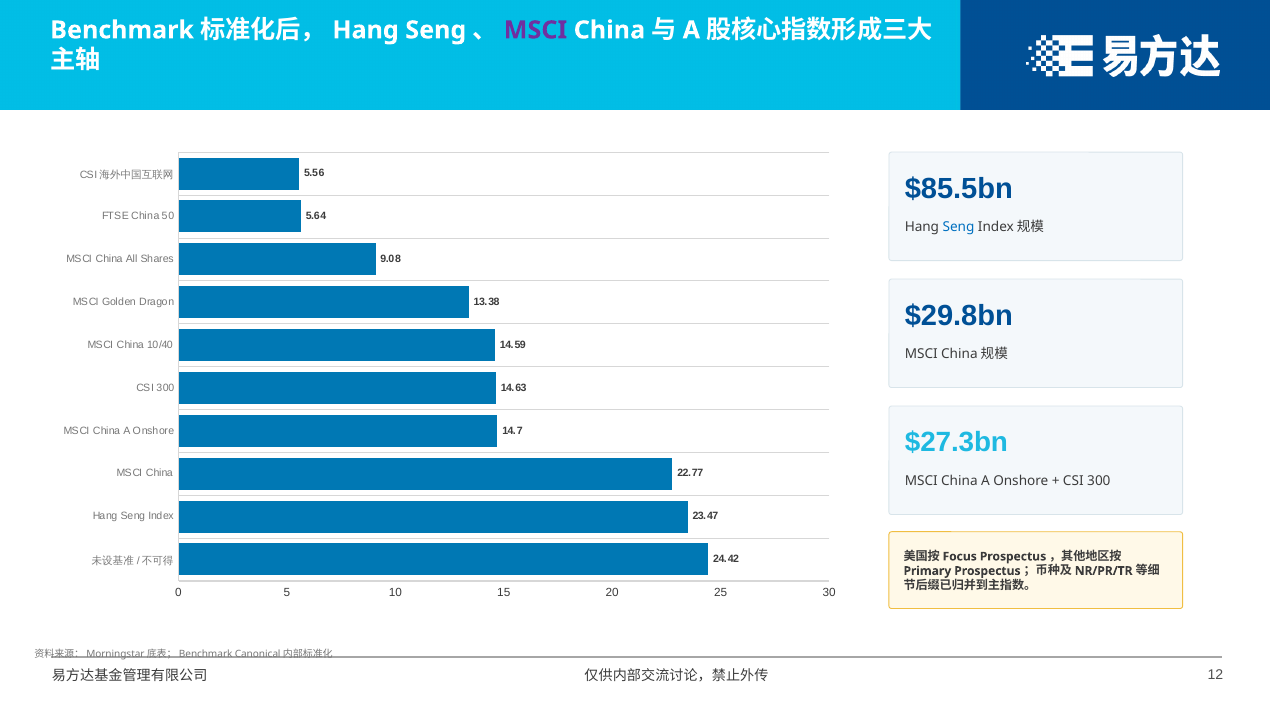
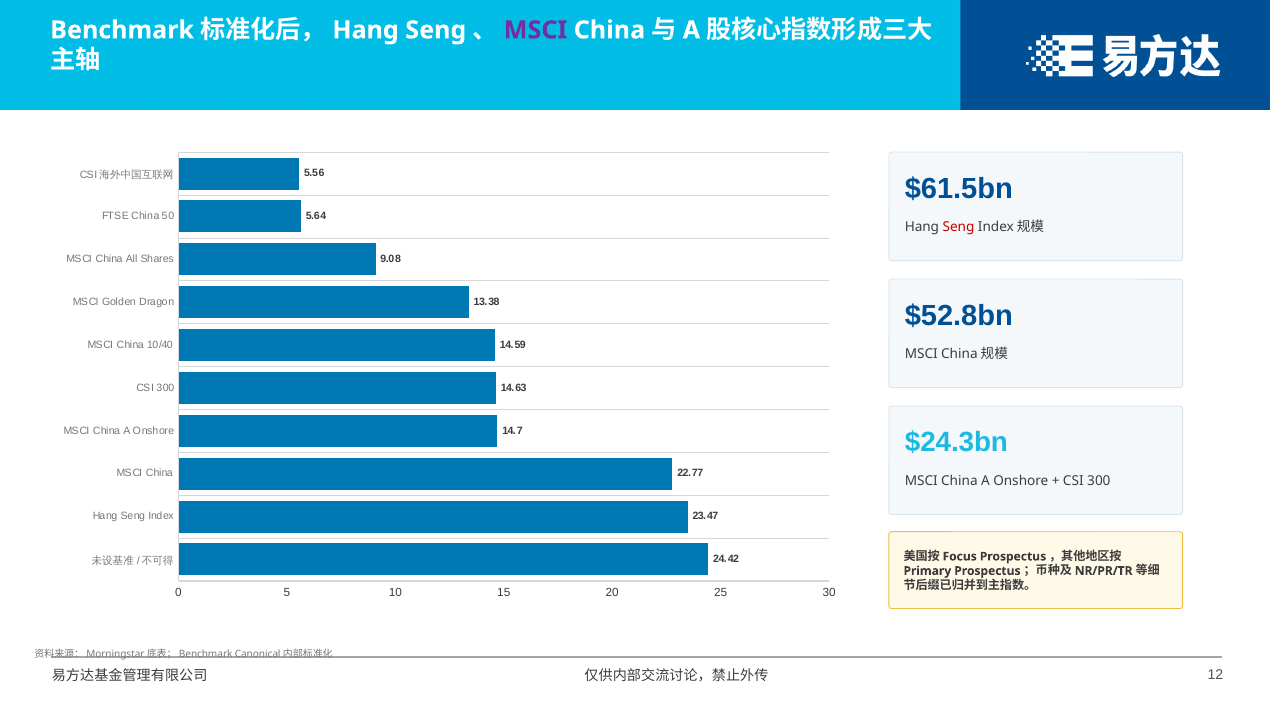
$85.5bn: $85.5bn -> $61.5bn (959, 189)
Seng colour: blue -> red (959, 227)
$29.8bn: $29.8bn -> $52.8bn (959, 316)
$27.3bn: $27.3bn -> $24.3bn (956, 442)
